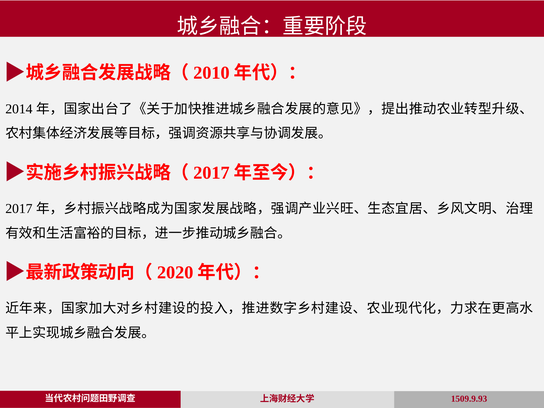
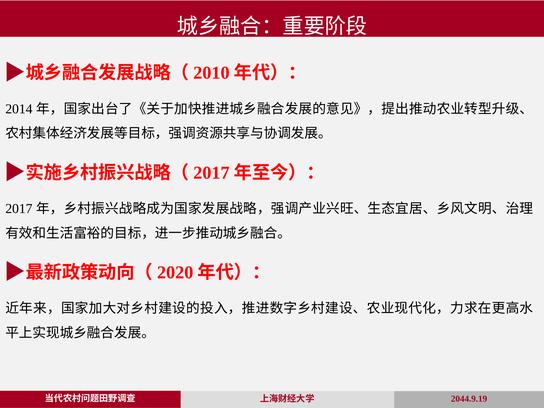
1509.9.93: 1509.9.93 -> 2044.9.19 (469, 399)
